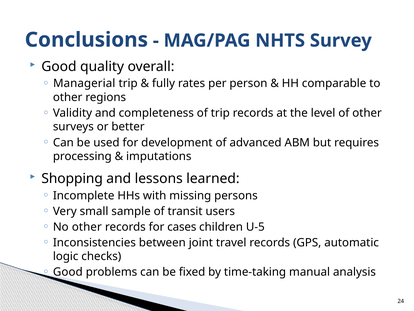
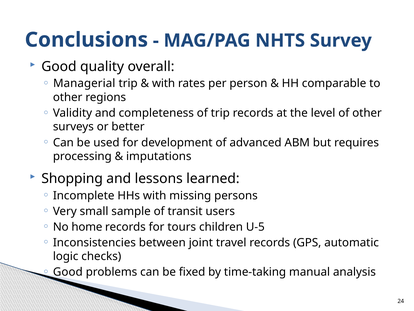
fully: fully -> with (164, 83)
No other: other -> home (87, 227)
cases: cases -> tours (182, 227)
